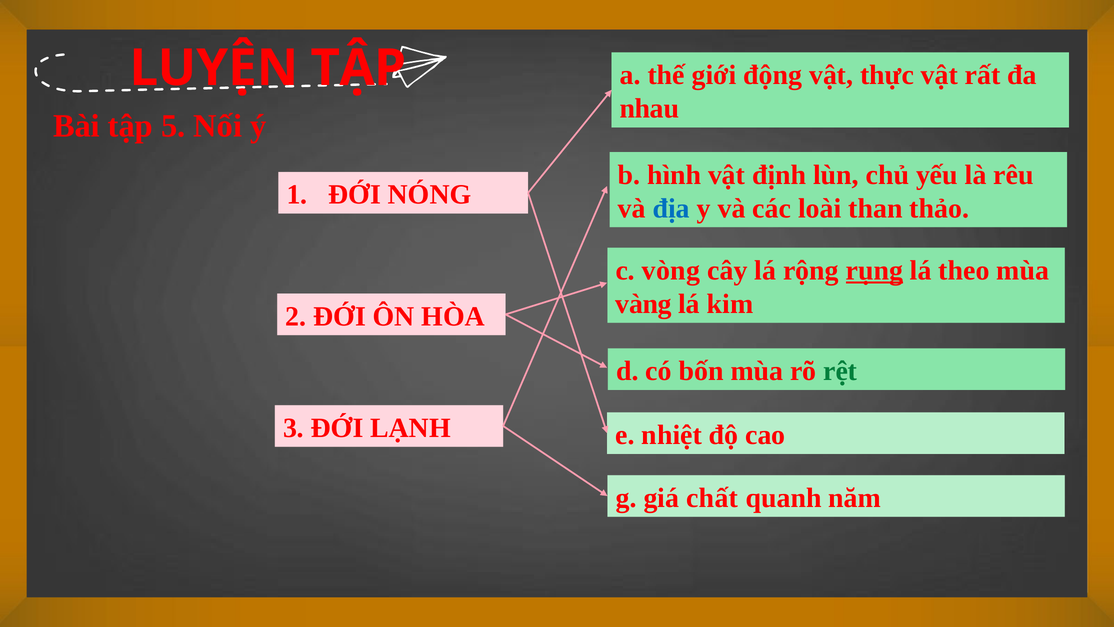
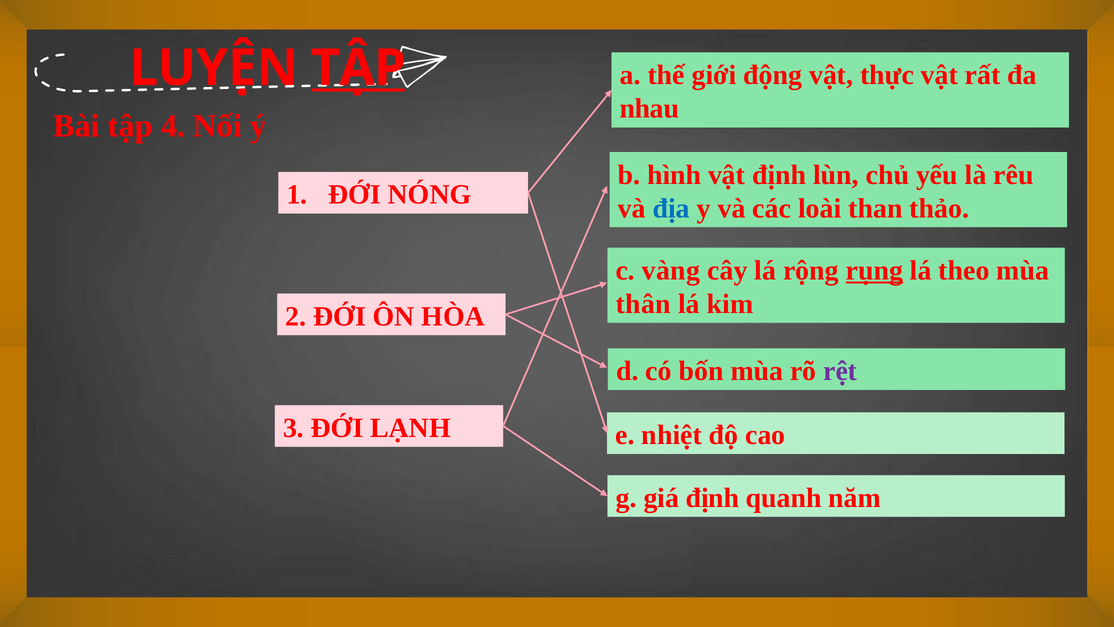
TẬP underline: none -> present (358, 68)
5: 5 -> 4 (173, 126)
vòng: vòng -> vàng (671, 270)
vàng: vàng -> thân (643, 304)
rệt colour: green -> purple (840, 371)
giá chất: chất -> định (712, 498)
